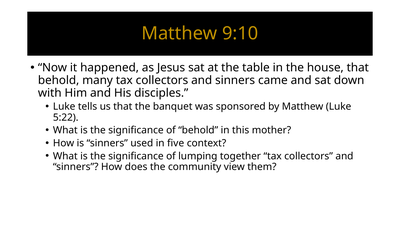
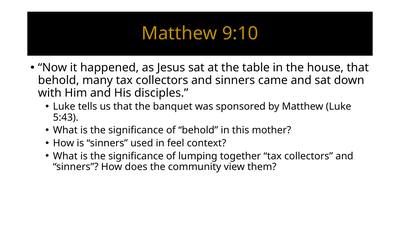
5:22: 5:22 -> 5:43 (66, 117)
five: five -> feel (176, 143)
